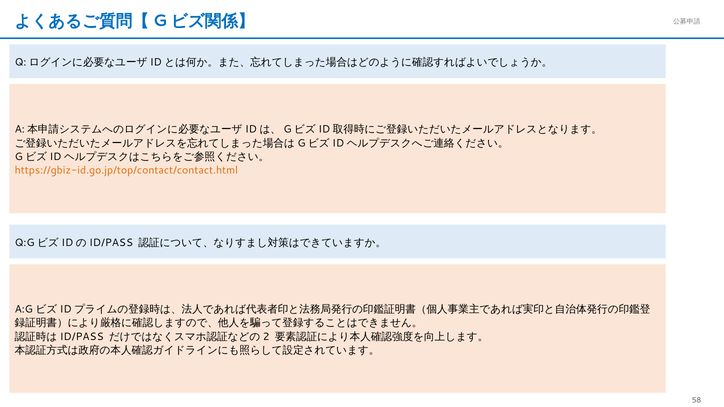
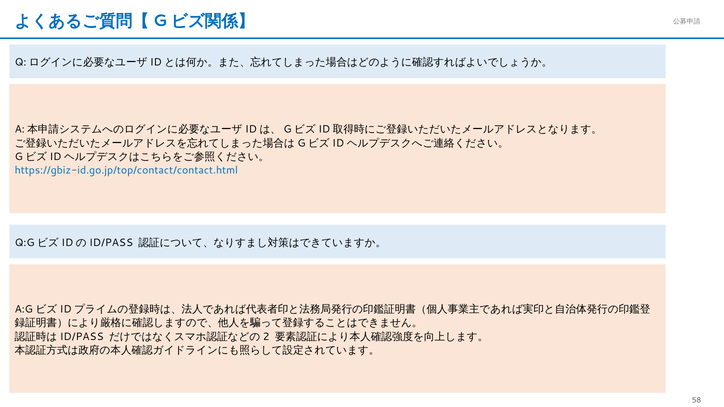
https://gbiz-id.go.jp/top/contact/contact.html colour: orange -> blue (126, 170)
